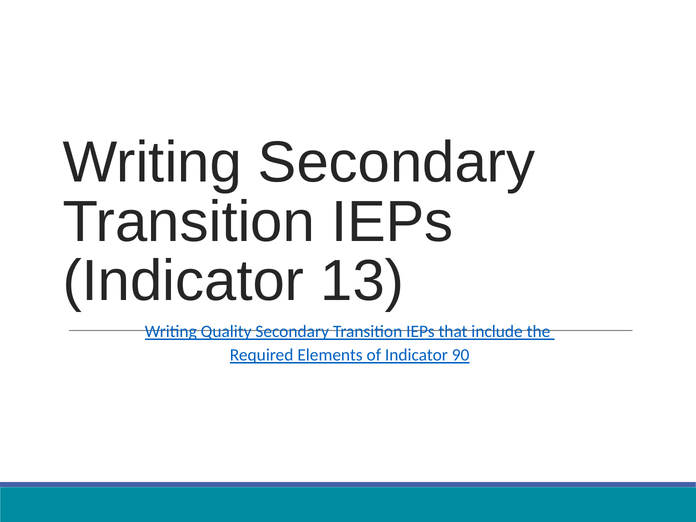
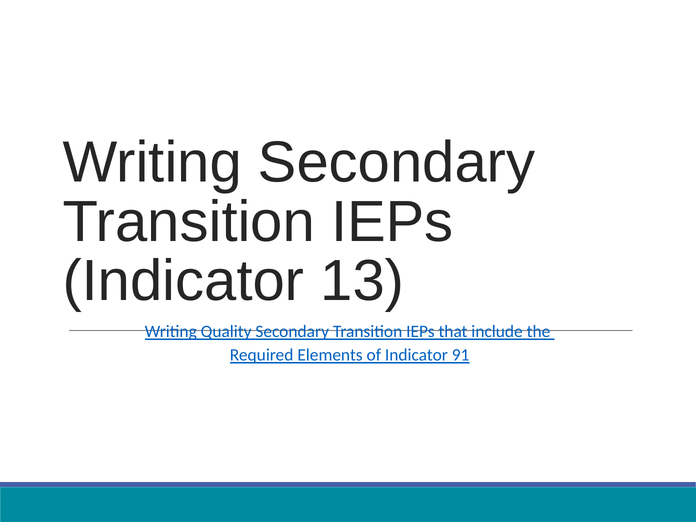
90: 90 -> 91 (461, 355)
